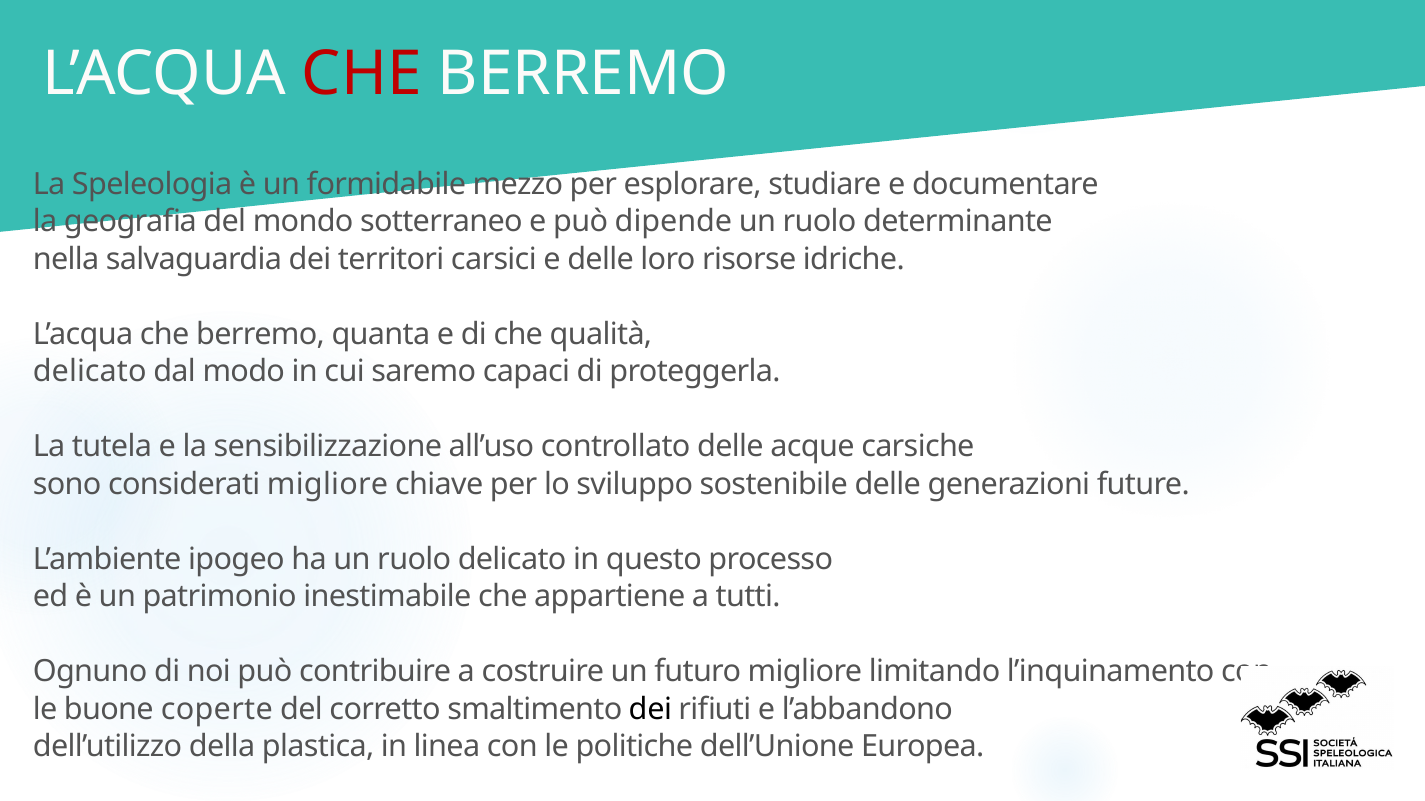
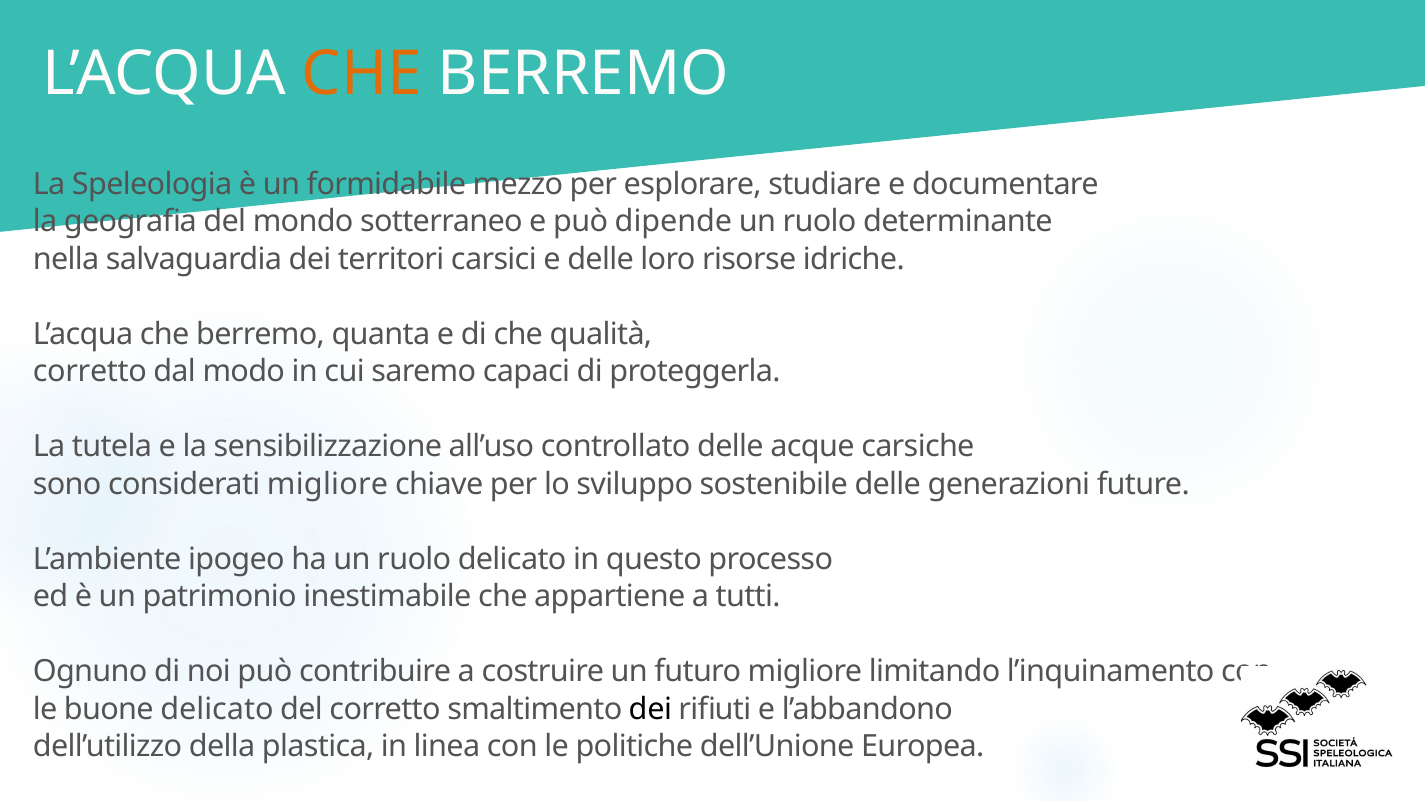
CHE colour: red -> orange (362, 74)
delicato: delicato -> corretto (90, 372)
buone coperte: coperte -> delicato (217, 710)
